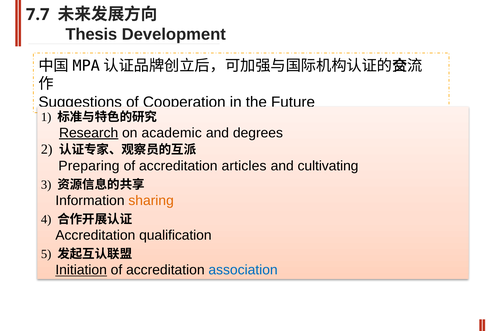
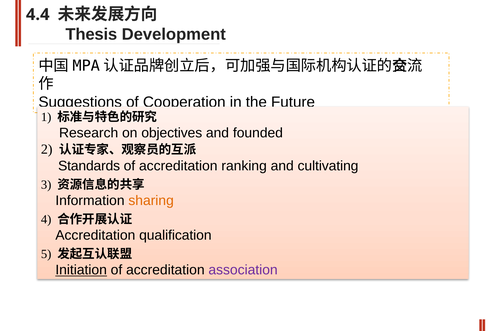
7.7: 7.7 -> 4.4 (38, 15)
Research underline: present -> none (89, 133)
academic: academic -> objectives (172, 133)
degrees: degrees -> founded (258, 133)
Preparing: Preparing -> Standards (89, 166)
articles: articles -> ranking (244, 166)
association colour: blue -> purple (243, 270)
